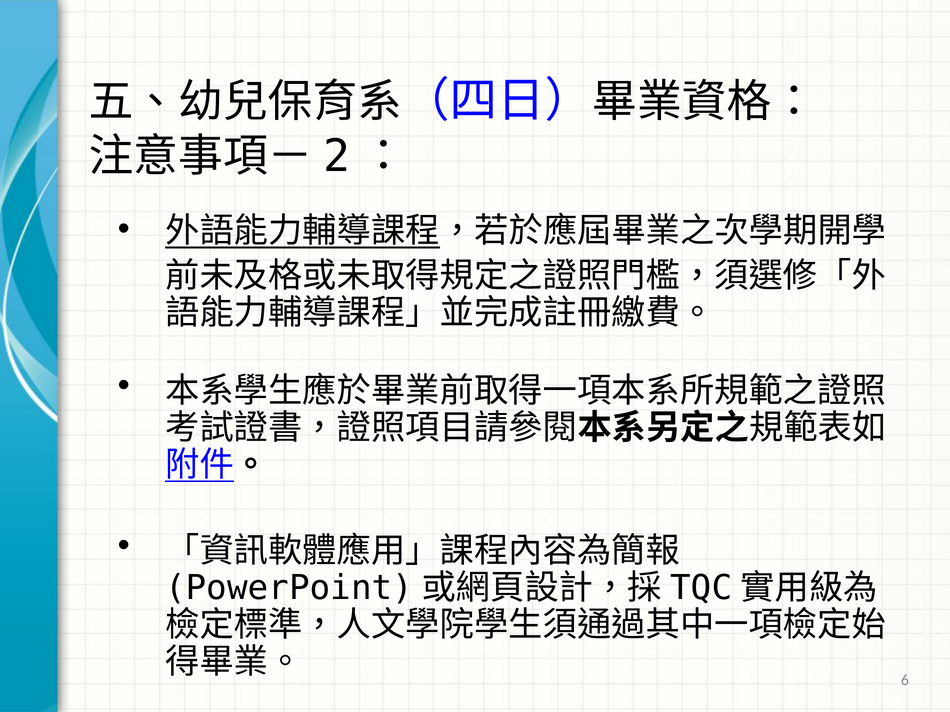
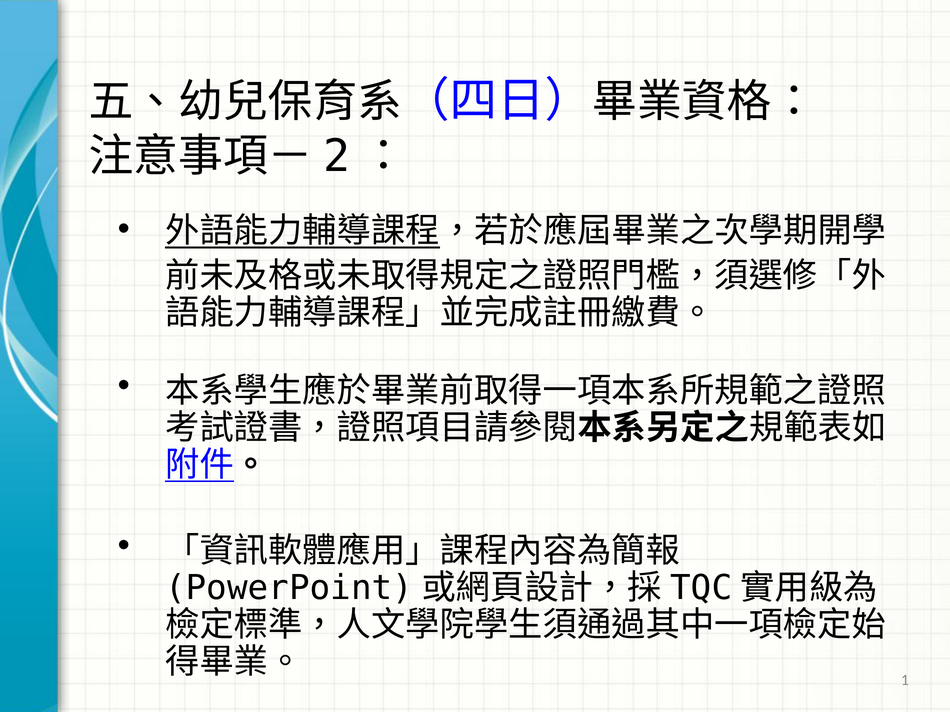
6: 6 -> 1 (905, 680)
